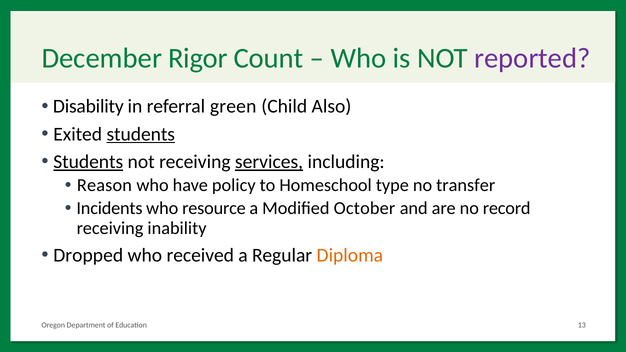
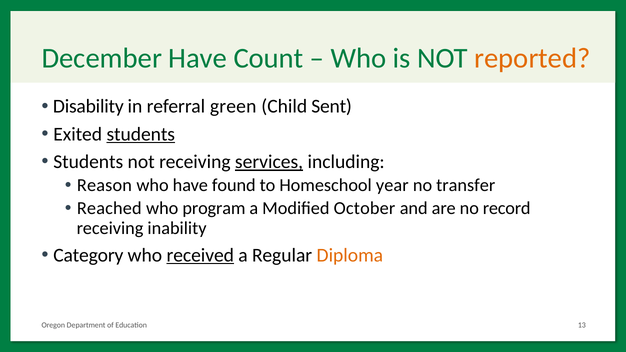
December Rigor: Rigor -> Have (198, 58)
reported colour: purple -> orange (532, 58)
Also: Also -> Sent (332, 107)
Students underline: present -> none (88, 162)
policy: policy -> found (234, 186)
type: type -> year (392, 186)
Incidents: Incidents -> Reached (109, 208)
resource: resource -> program (214, 208)
Dropped: Dropped -> Category (88, 255)
received underline: none -> present (200, 255)
